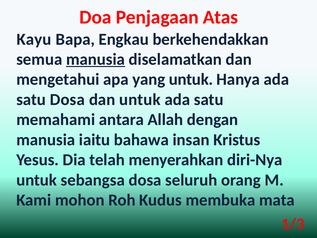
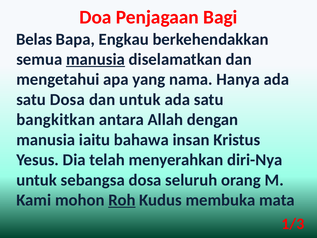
Atas: Atas -> Bagi (220, 17)
Kayu: Kayu -> Belas (34, 39)
yang untuk: untuk -> nama (191, 79)
memahami: memahami -> bangkitkan (56, 120)
Roh underline: none -> present (122, 200)
